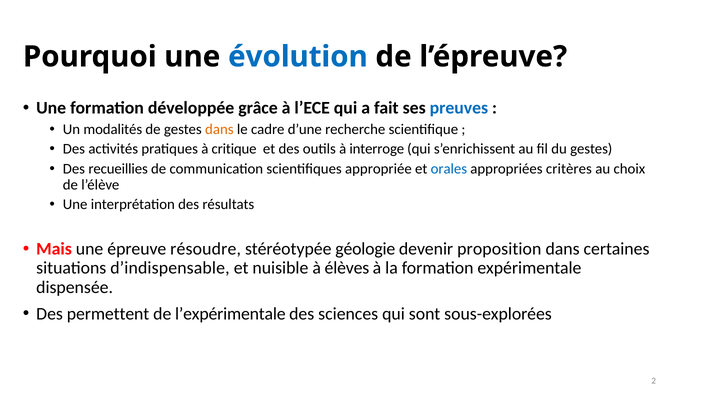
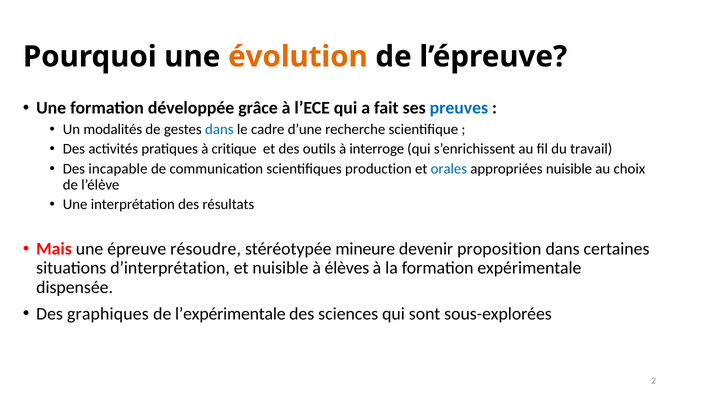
évolution colour: blue -> orange (298, 57)
dans colour: orange -> blue (219, 130)
du gestes: gestes -> travail (591, 149)
recueillies: recueillies -> incapable (118, 169)
appropriée: appropriée -> production (378, 169)
appropriées critères: critères -> nuisible (569, 169)
géologie: géologie -> mineure (365, 249)
d’indispensable: d’indispensable -> d’interprétation (170, 268)
permettent: permettent -> graphiques (108, 314)
